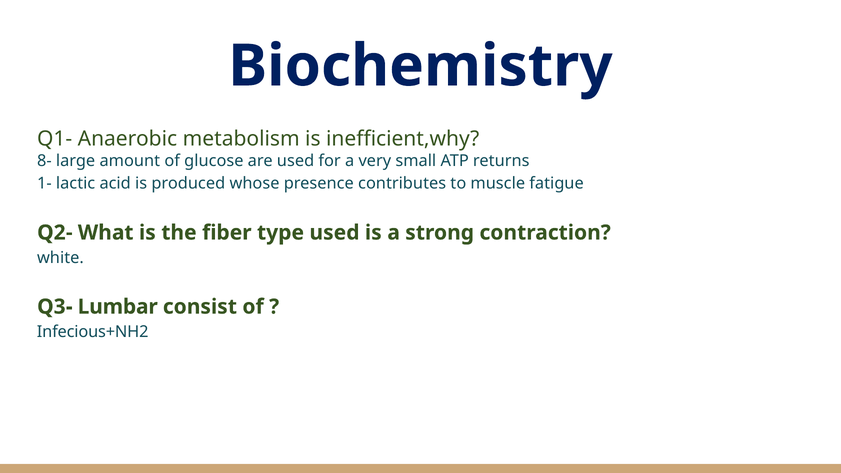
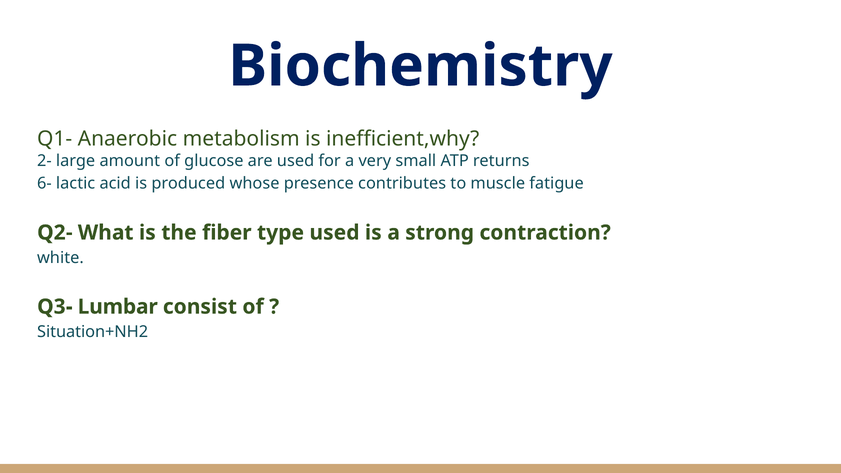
8-: 8- -> 2- (44, 161)
1-: 1- -> 6- (44, 184)
Infecious+NH2: Infecious+NH2 -> Situation+NH2 (93, 332)
